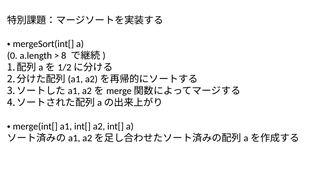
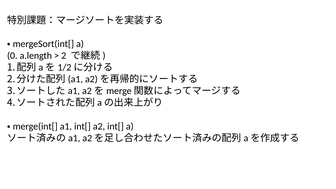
8: 8 -> 2 (64, 56)
